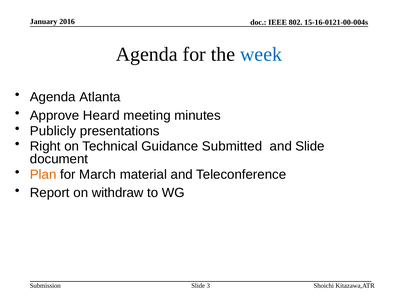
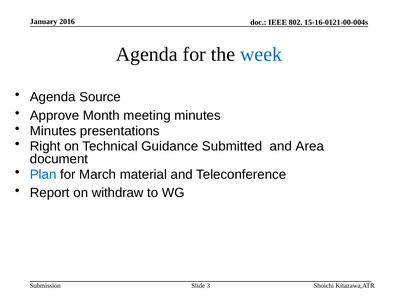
Atlanta: Atlanta -> Source (100, 97)
Heard: Heard -> Month (101, 116)
Publicly: Publicly -> Minutes (53, 131)
and Slide: Slide -> Area (310, 147)
Plan colour: orange -> blue (43, 175)
